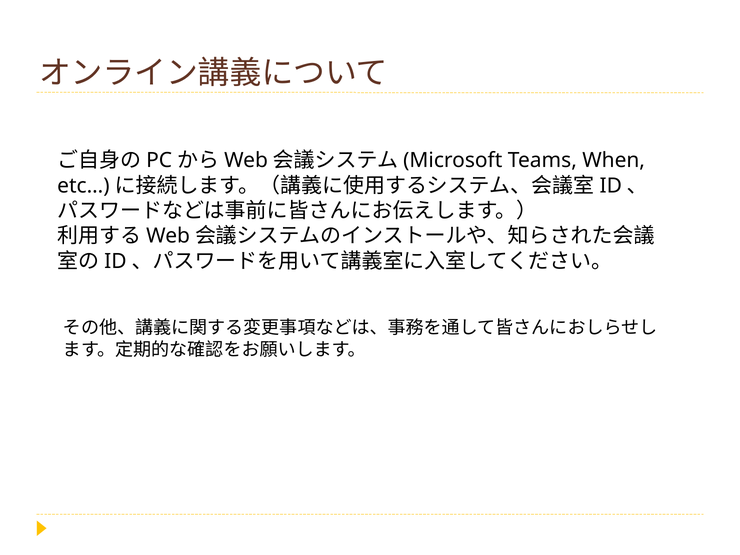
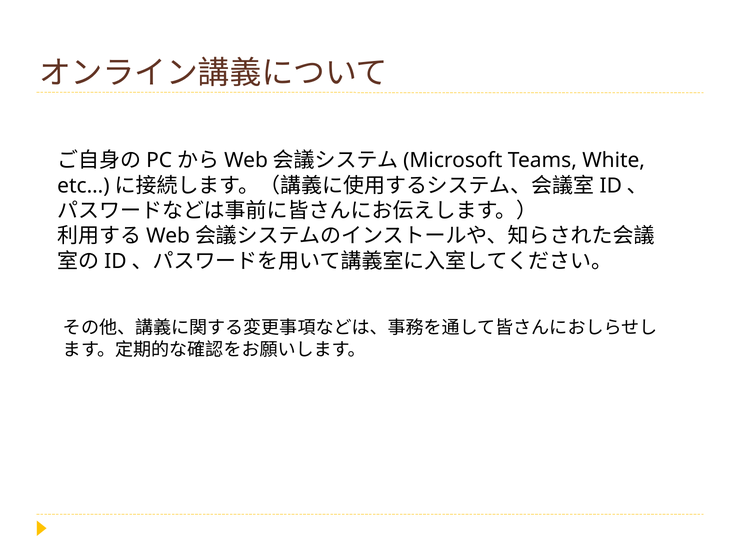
When: When -> White (614, 161)
